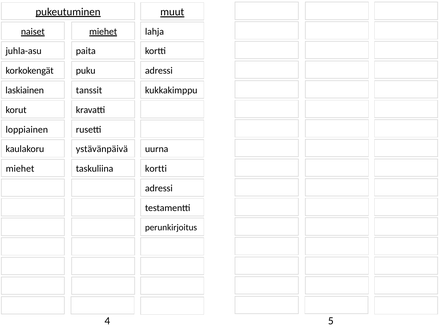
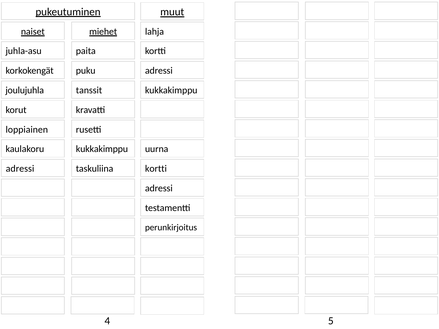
laskiainen: laskiainen -> joulujuhla (25, 90)
ystävänpäivä: ystävänpäivä -> kukkakimppu (102, 149)
miehet: miehet -> adressi (20, 169)
